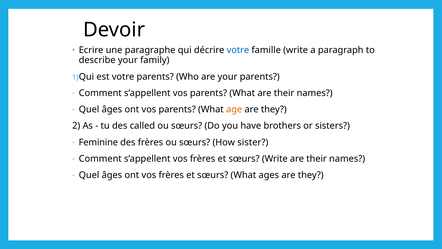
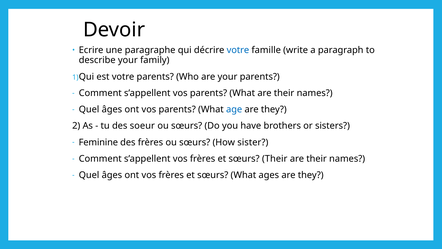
age colour: orange -> blue (234, 109)
called: called -> soeur (142, 126)
sœurs Write: Write -> Their (275, 158)
